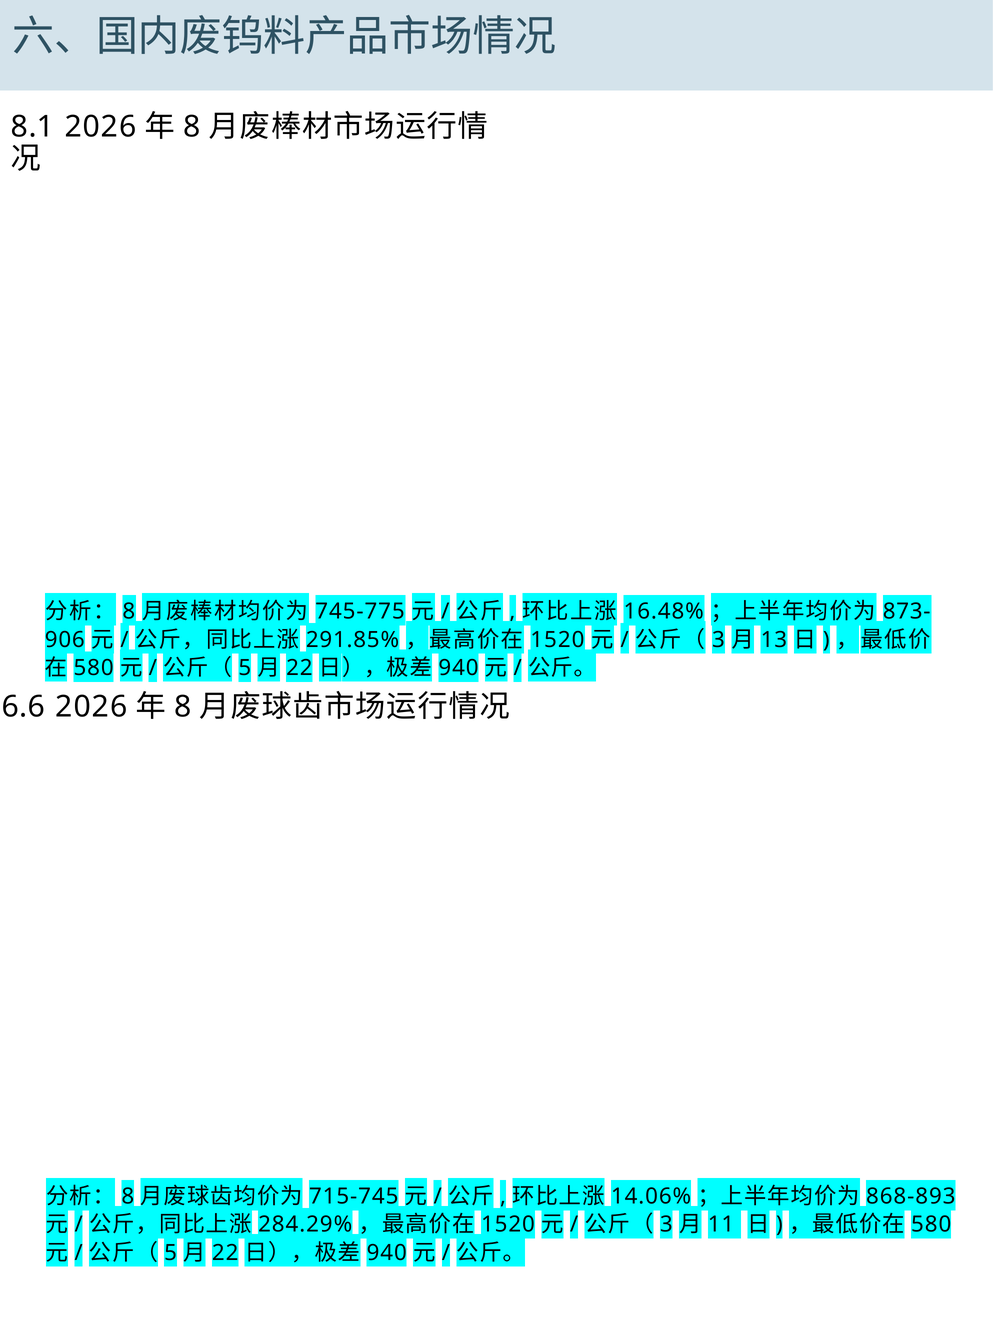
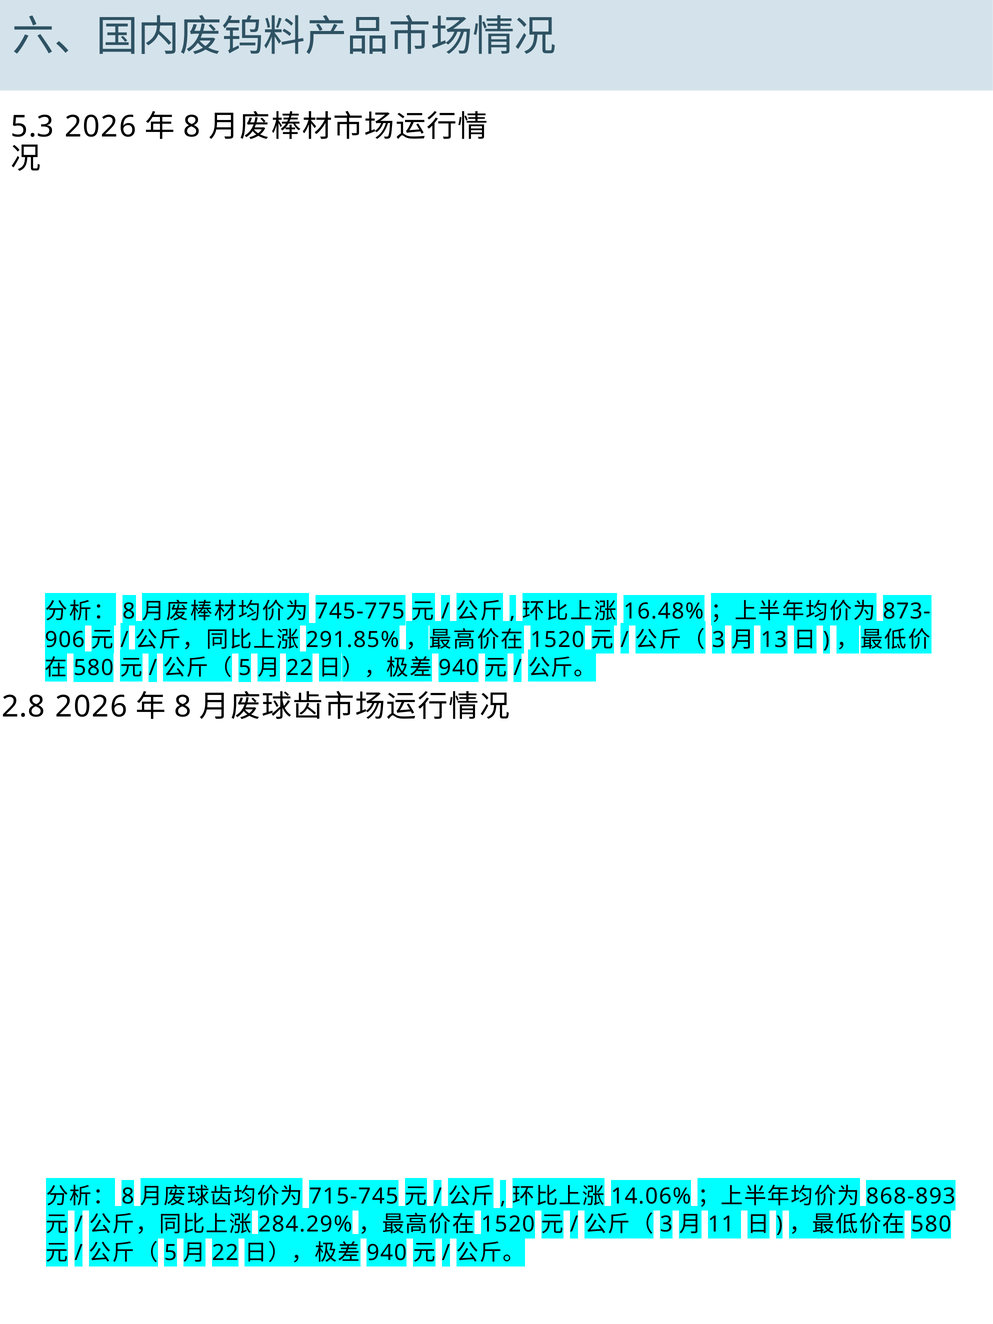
8.1: 8.1 -> 5.3 (33, 127)
6.6: 6.6 -> 2.8 (23, 707)
